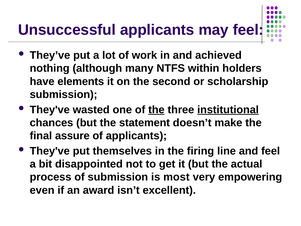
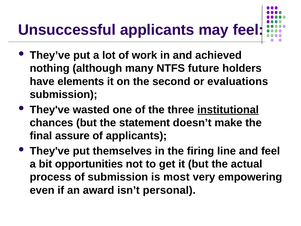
within: within -> future (204, 68)
scholarship: scholarship -> evaluations (238, 81)
the underline: present -> none (156, 110)
disappointed: disappointed -> opportunities (89, 164)
excellent: excellent -> personal (169, 190)
